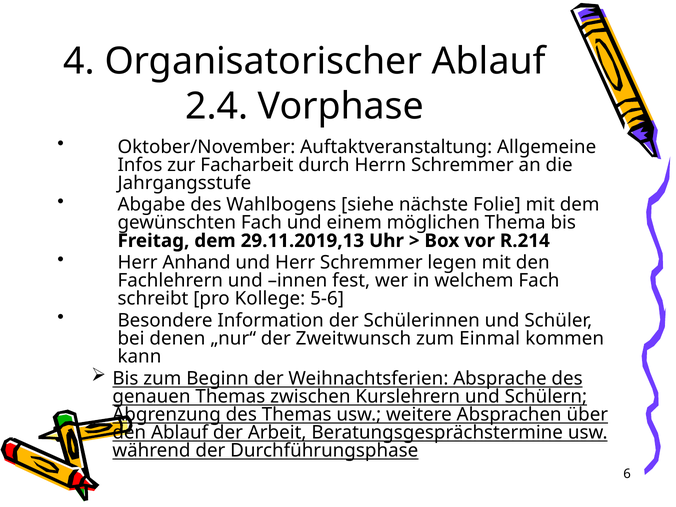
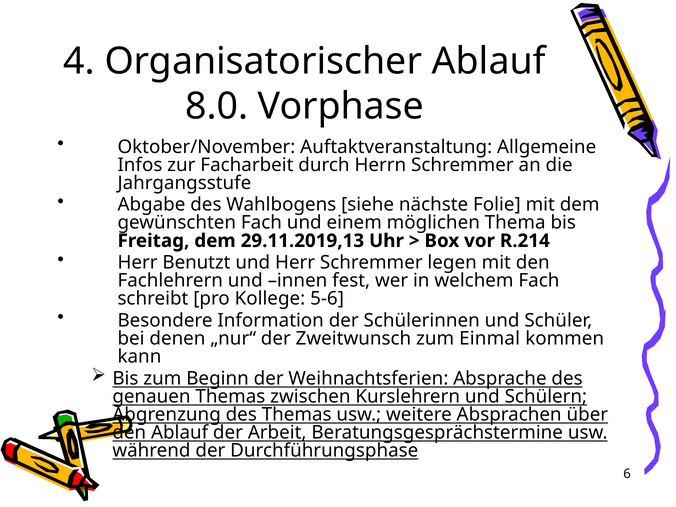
2.4: 2.4 -> 8.0 (217, 106)
Anhand: Anhand -> Benutzt (196, 263)
